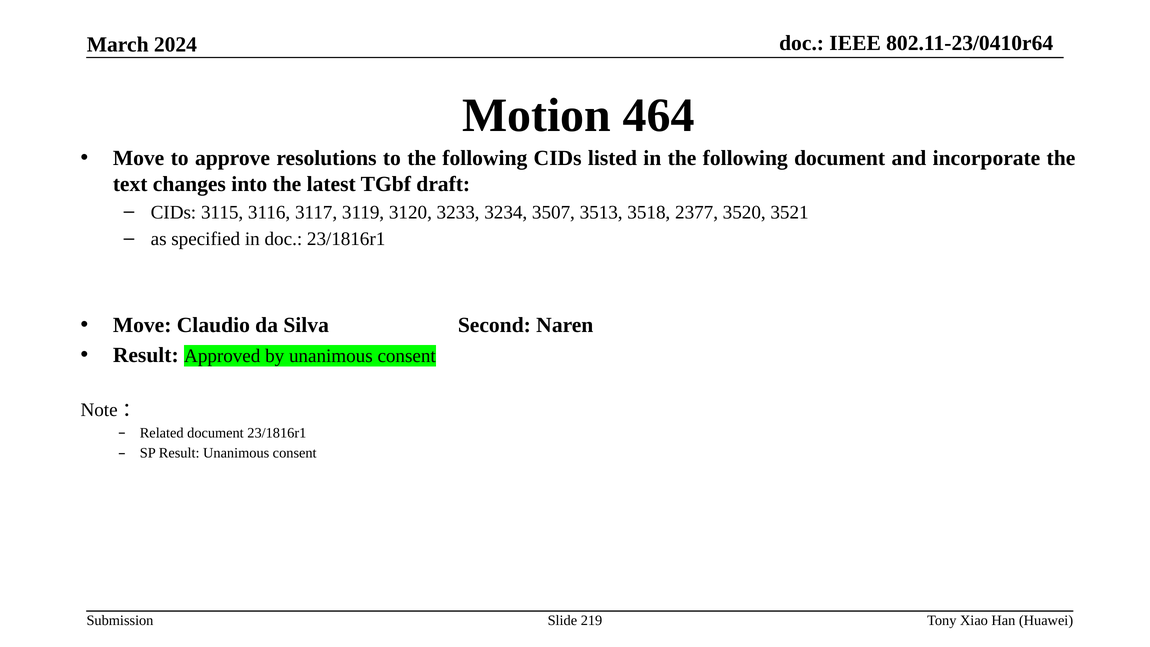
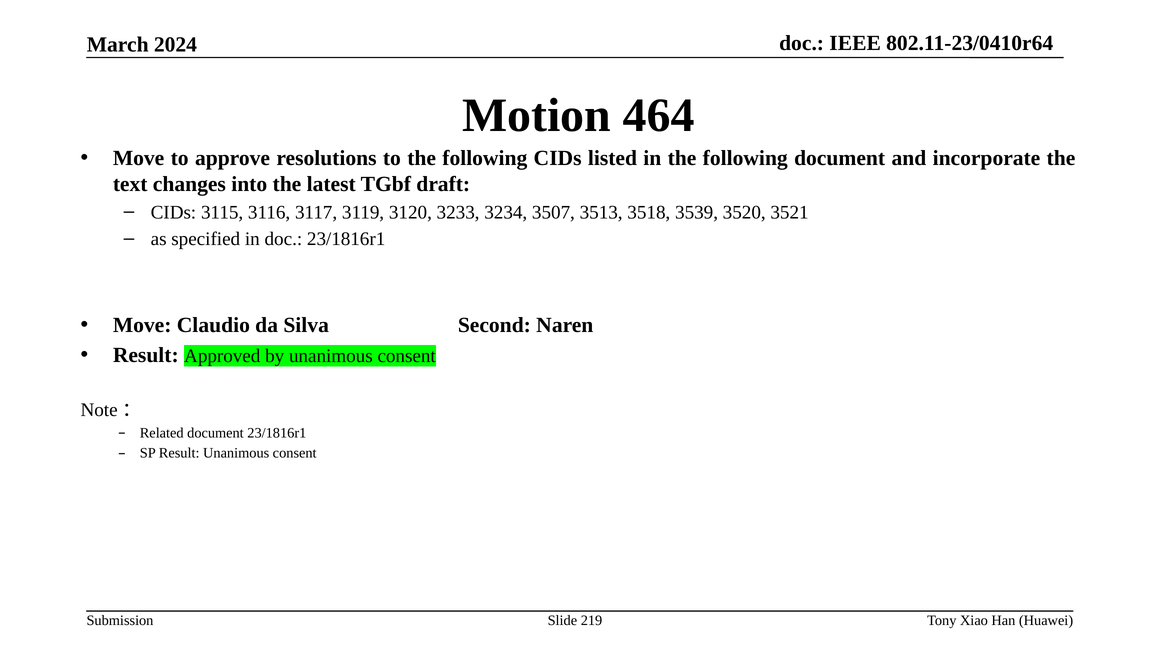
2377: 2377 -> 3539 (697, 212)
